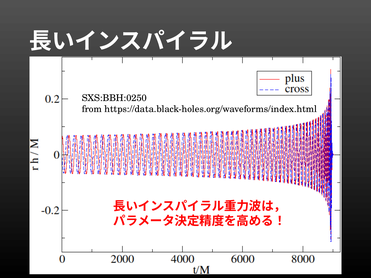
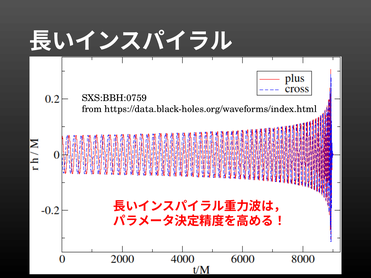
SXS:BBH:0250: SXS:BBH:0250 -> SXS:BBH:0759 (114, 98)
